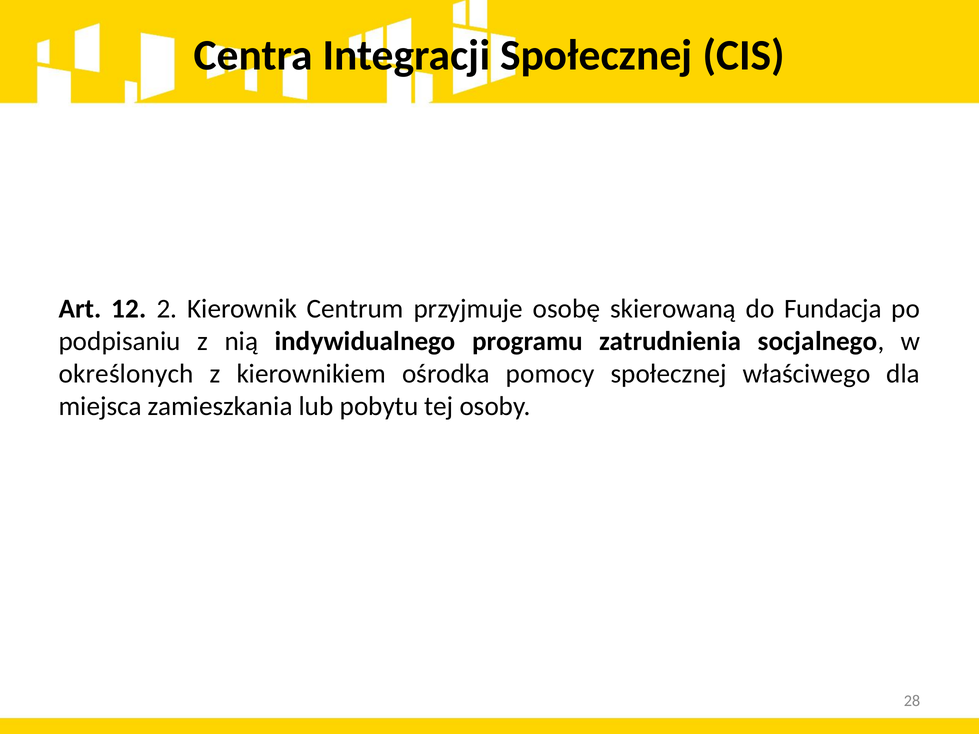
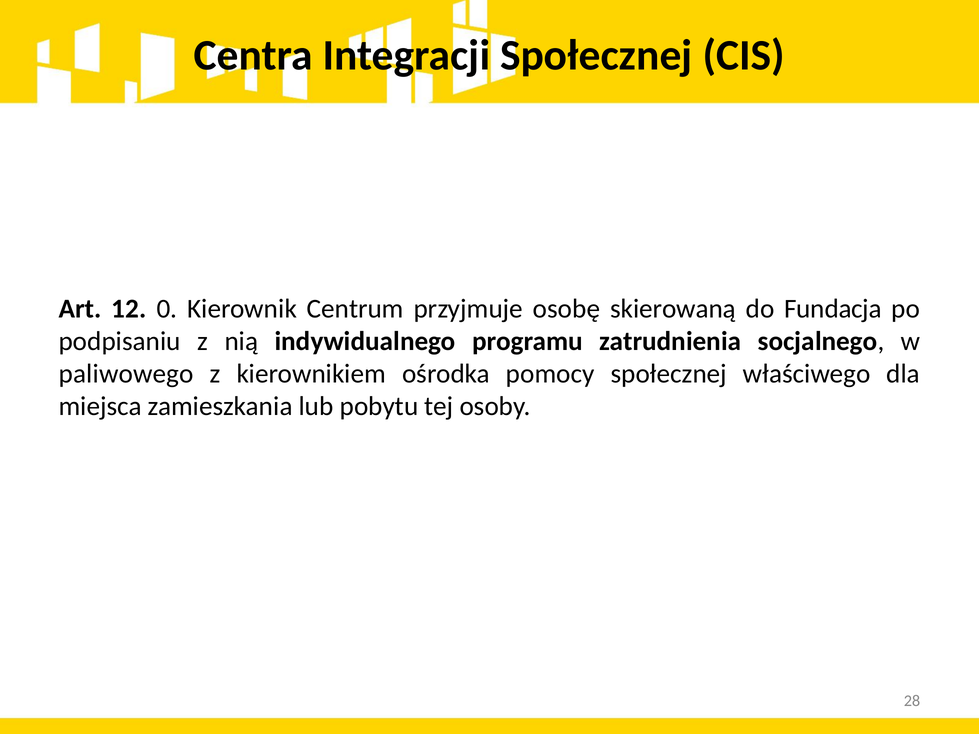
2: 2 -> 0 (167, 309)
określonych: określonych -> paliwowego (126, 374)
